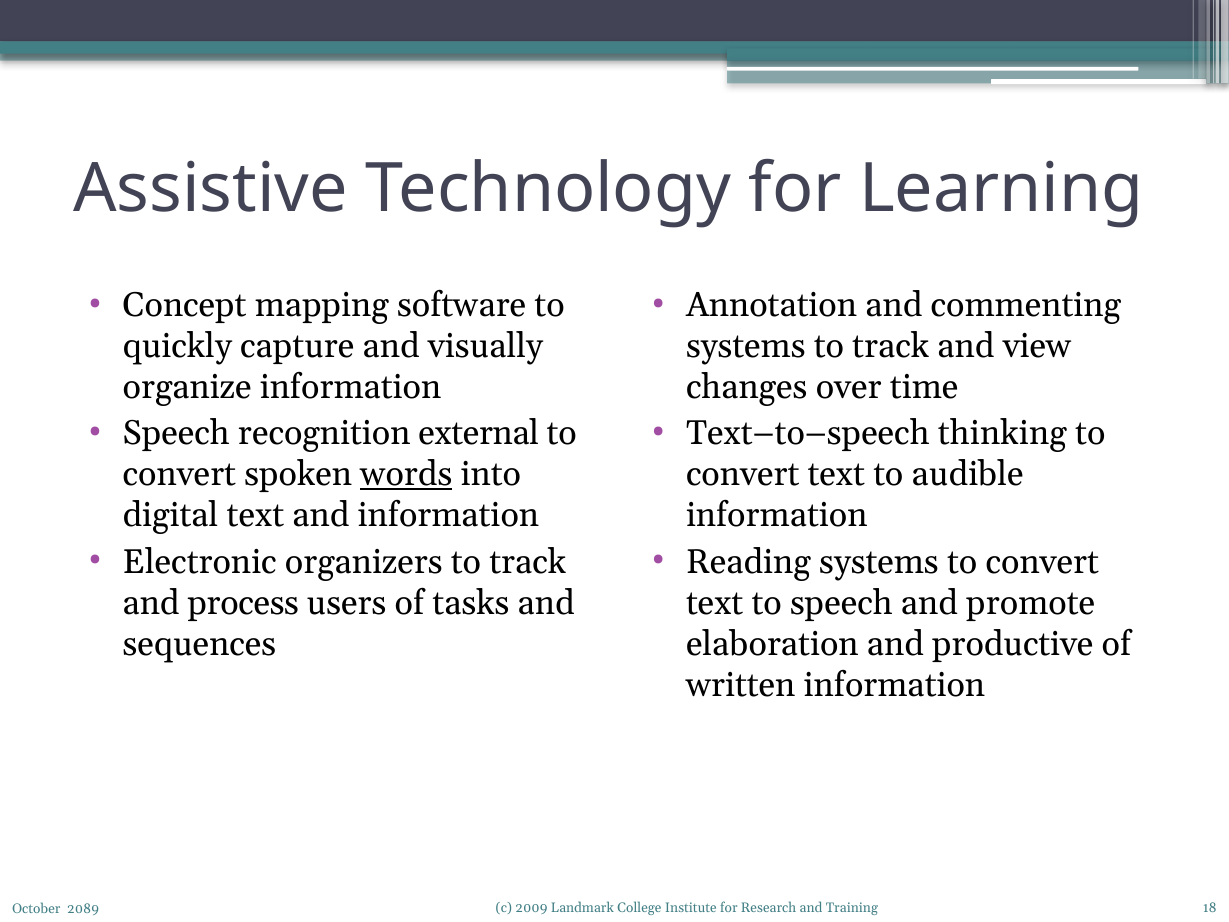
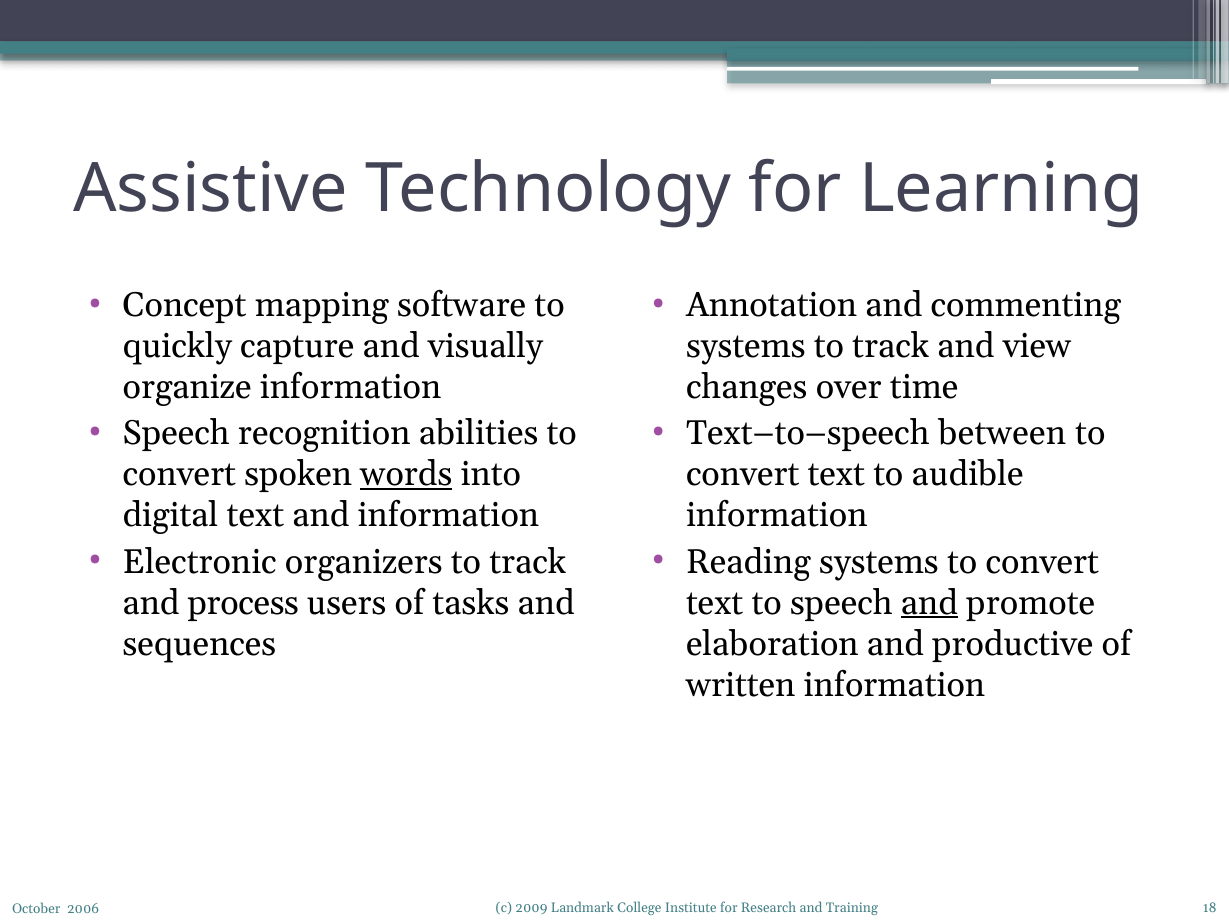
external: external -> abilities (479, 434)
thinking: thinking -> between (1002, 434)
and underline: none -> present (929, 603)
2089: 2089 -> 2006 (83, 908)
